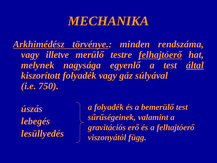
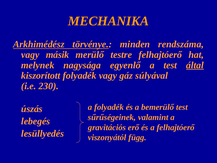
illetve: illetve -> másik (57, 55)
felhajtóerő underline: present -> none (160, 55)
750: 750 -> 230 (49, 86)
